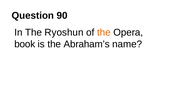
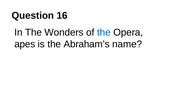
90: 90 -> 16 (62, 16)
Ryoshun: Ryoshun -> Wonders (64, 32)
the colour: orange -> blue (104, 32)
book: book -> apes (25, 44)
